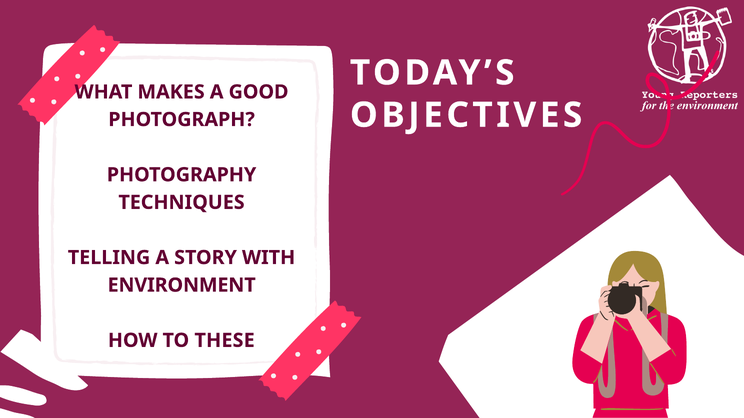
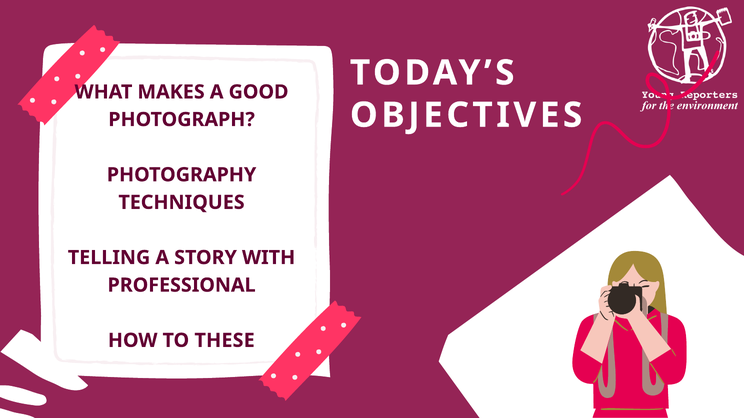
ENVIRONMENT: ENVIRONMENT -> PROFESSIONAL (182, 286)
